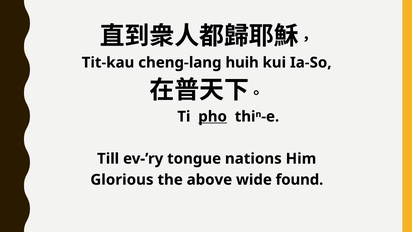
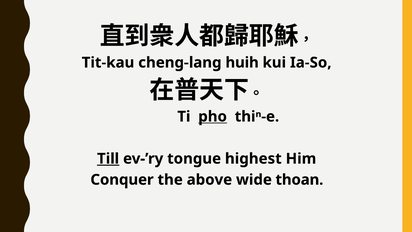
Till underline: none -> present (108, 159)
nations: nations -> highest (253, 159)
Glorious: Glorious -> Conquer (122, 180)
found: found -> thoan (299, 180)
